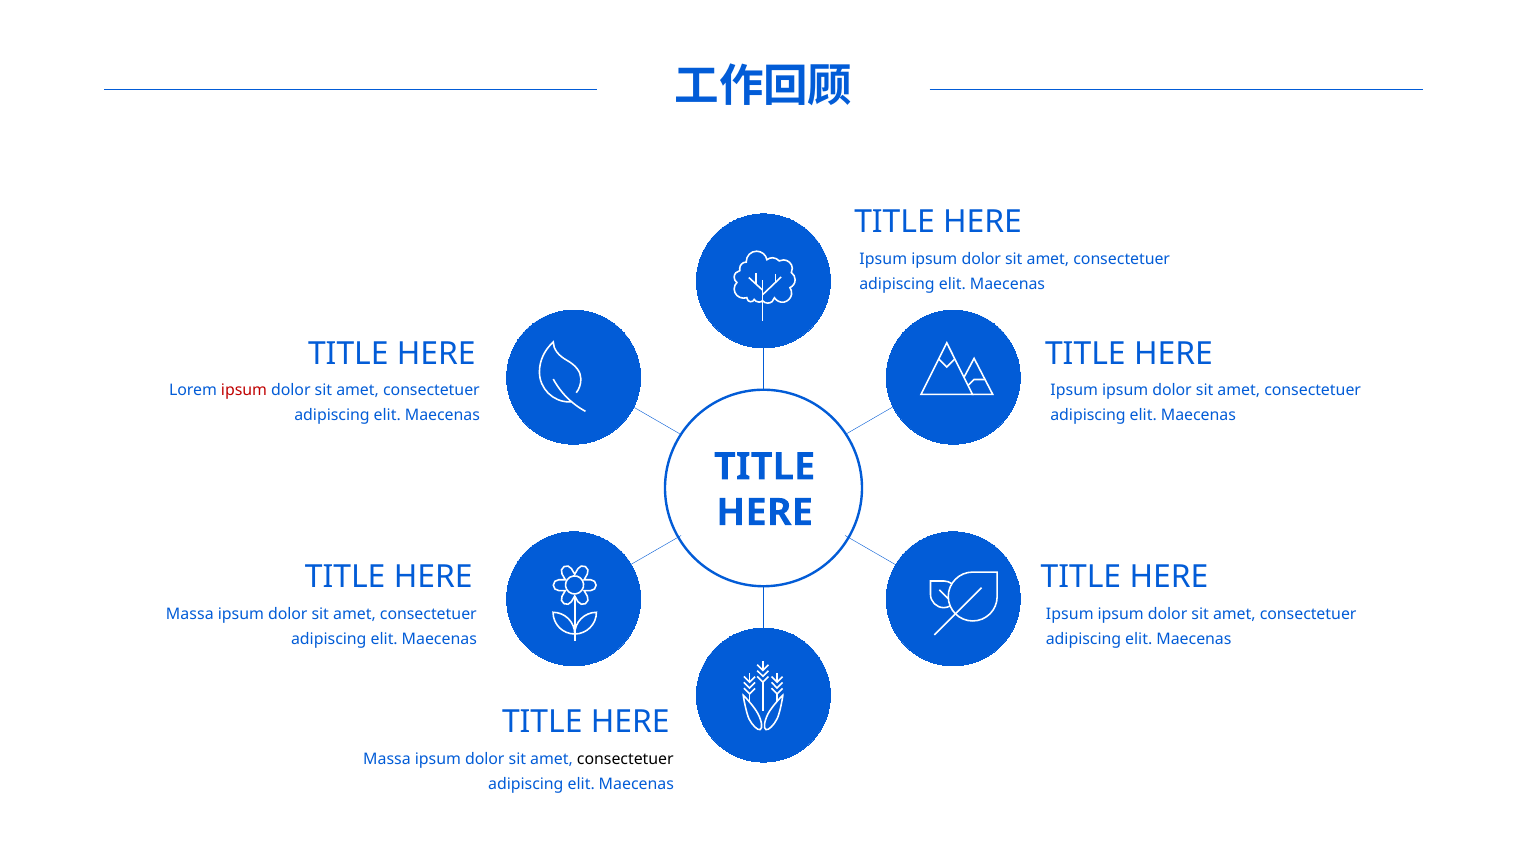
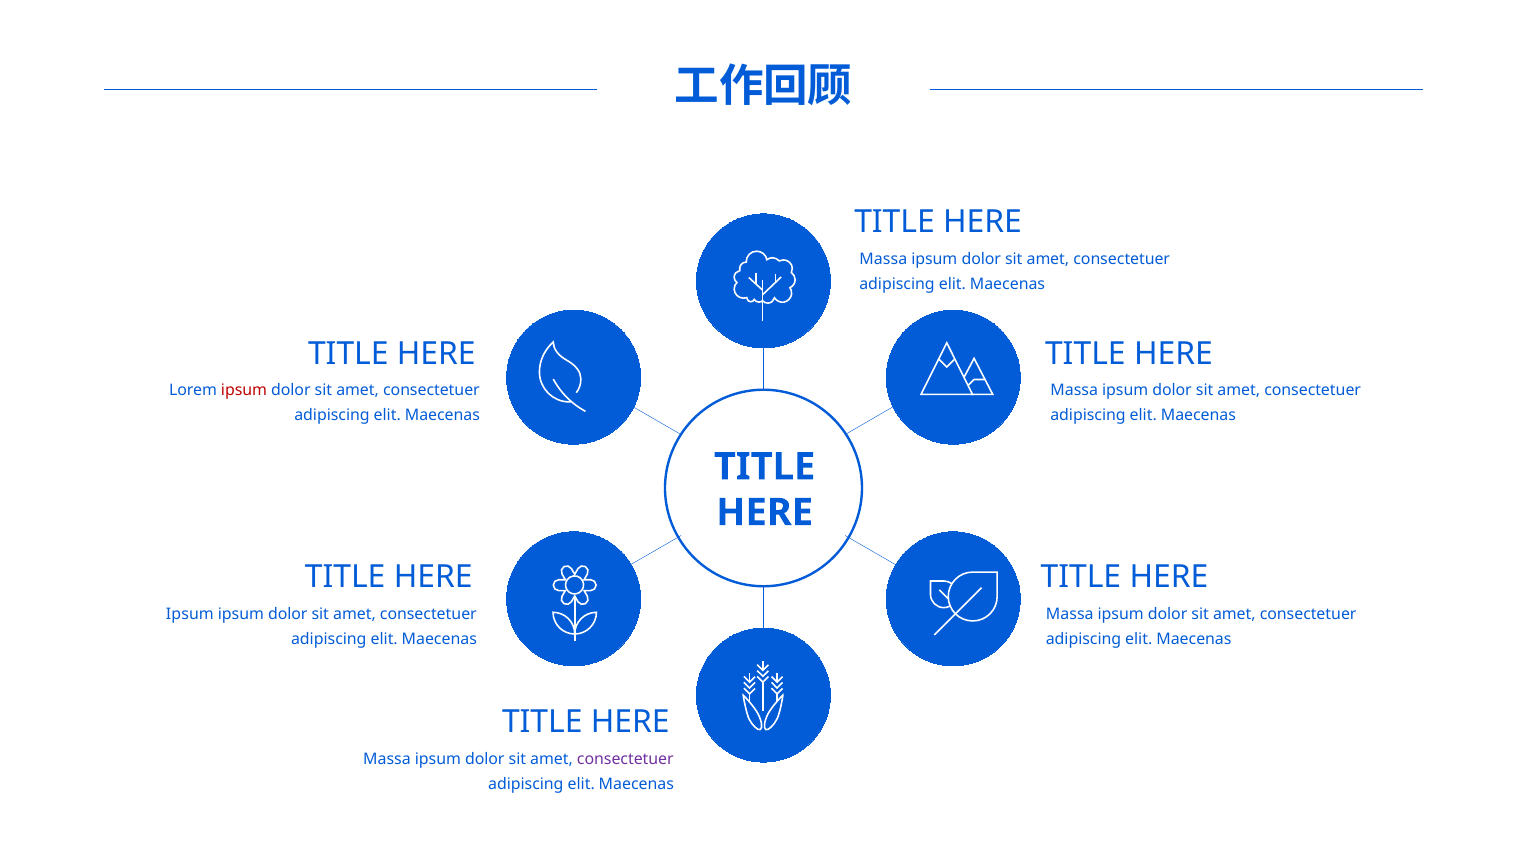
Ipsum: Ipsum -> Massa (883, 259)
Ipsum: Ipsum -> Massa (1074, 391)
Massa: Massa -> Ipsum (190, 614)
Ipsum: Ipsum -> Massa (1070, 614)
consectetuer colour: black -> purple (625, 759)
